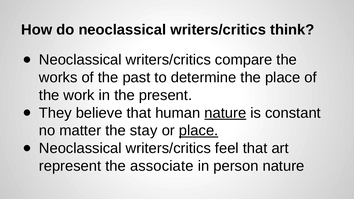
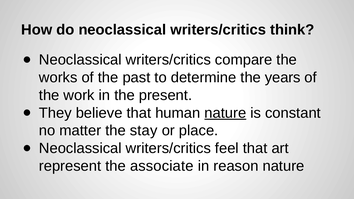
the place: place -> years (283, 78)
place underline: present -> none (199, 131)
person: person -> reason (236, 166)
